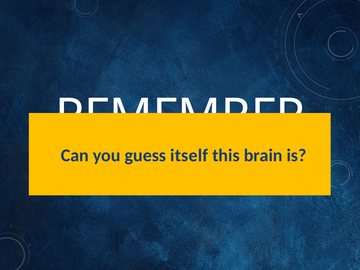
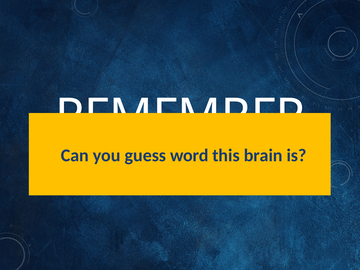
itself: itself -> word (189, 155)
